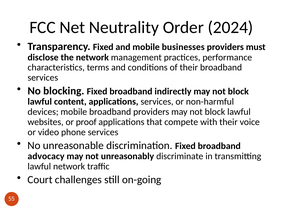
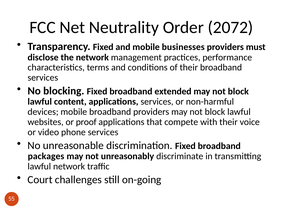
2024: 2024 -> 2072 (230, 27)
indirectly: indirectly -> extended (173, 91)
advocacy: advocacy -> packages (46, 156)
